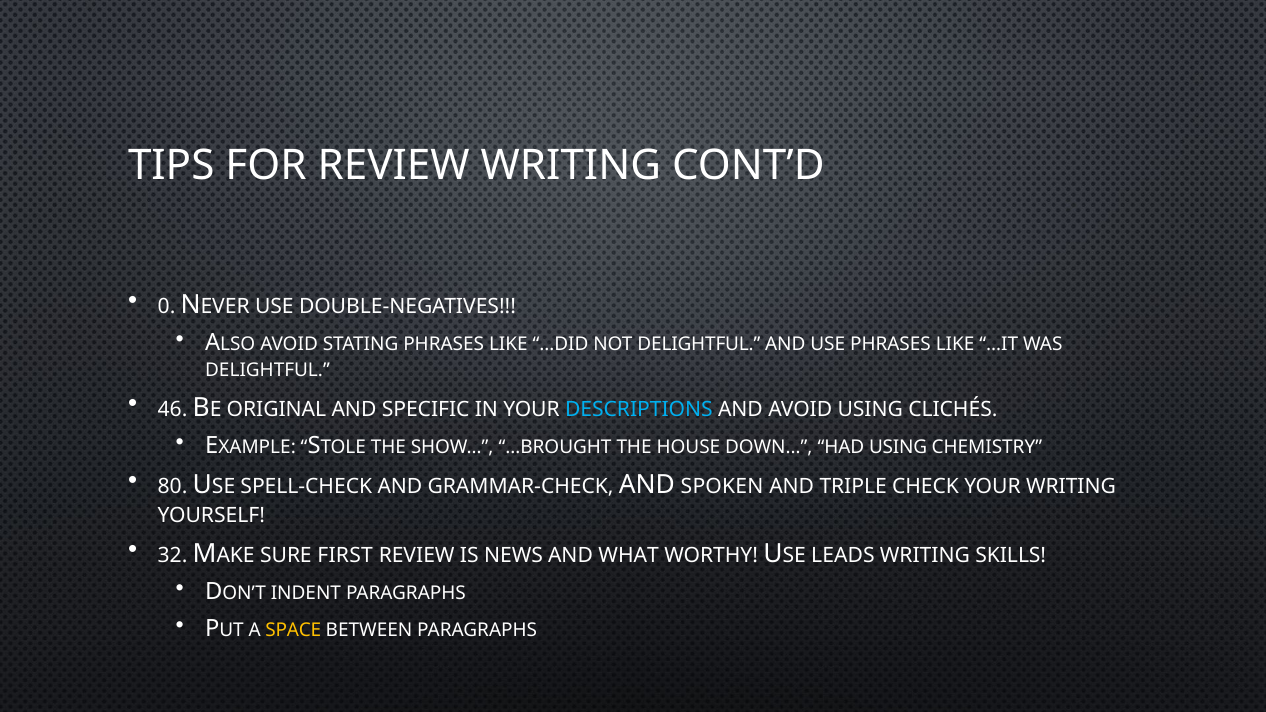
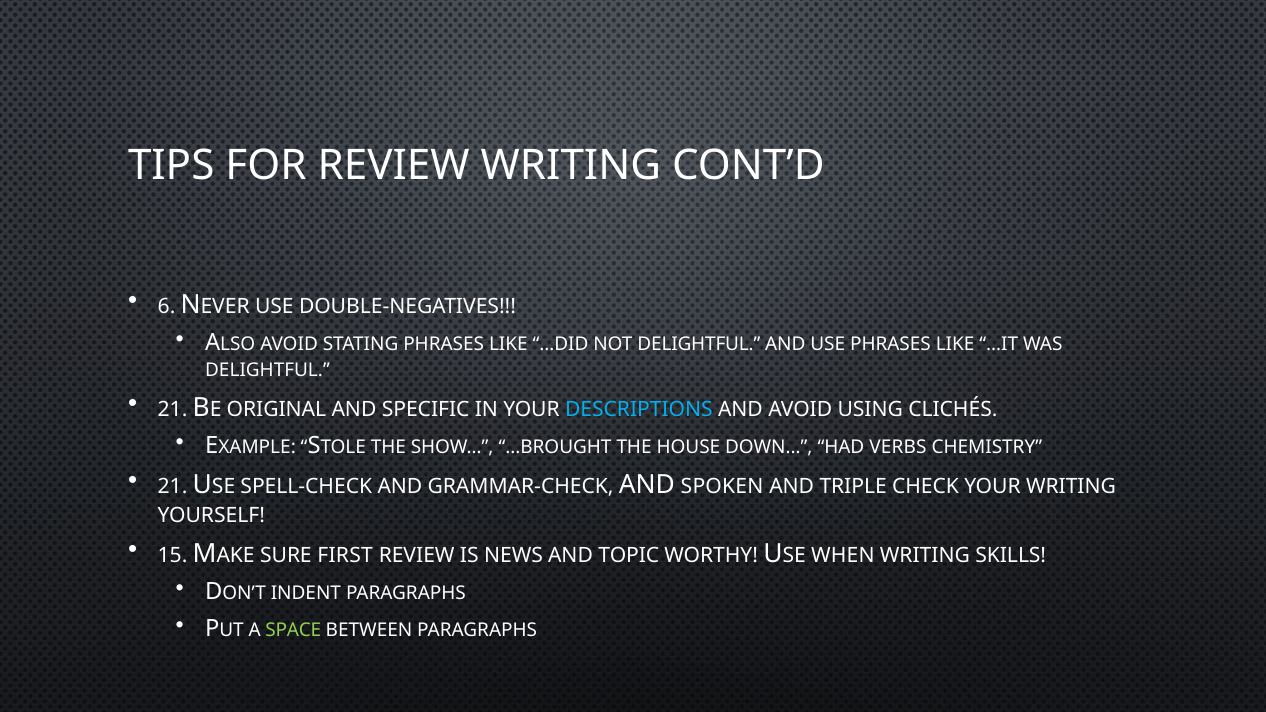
0: 0 -> 6 (167, 306)
46: 46 -> 21 (173, 409)
HAD USING: USING -> VERBS (898, 447)
80: 80 -> 21 (173, 487)
32: 32 -> 15 (173, 556)
WHAT: WHAT -> TOPIC (629, 556)
LEADS: LEADS -> WHEN (843, 556)
SPACE colour: yellow -> light green (293, 630)
